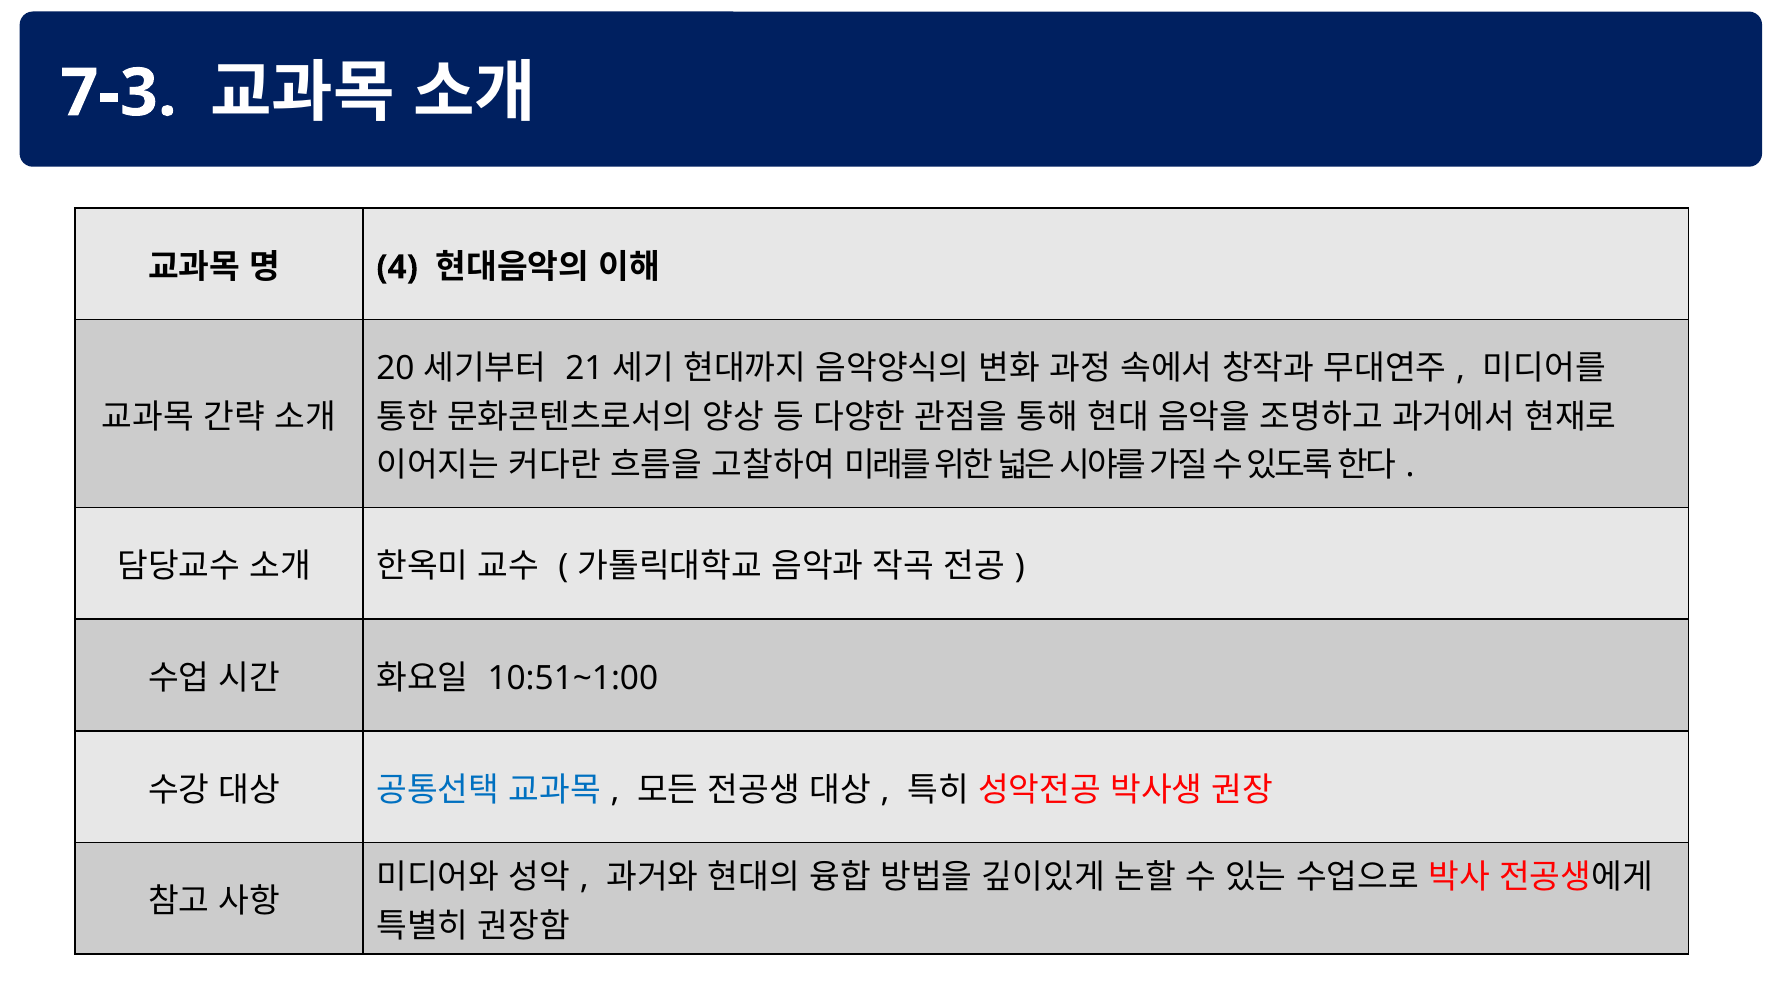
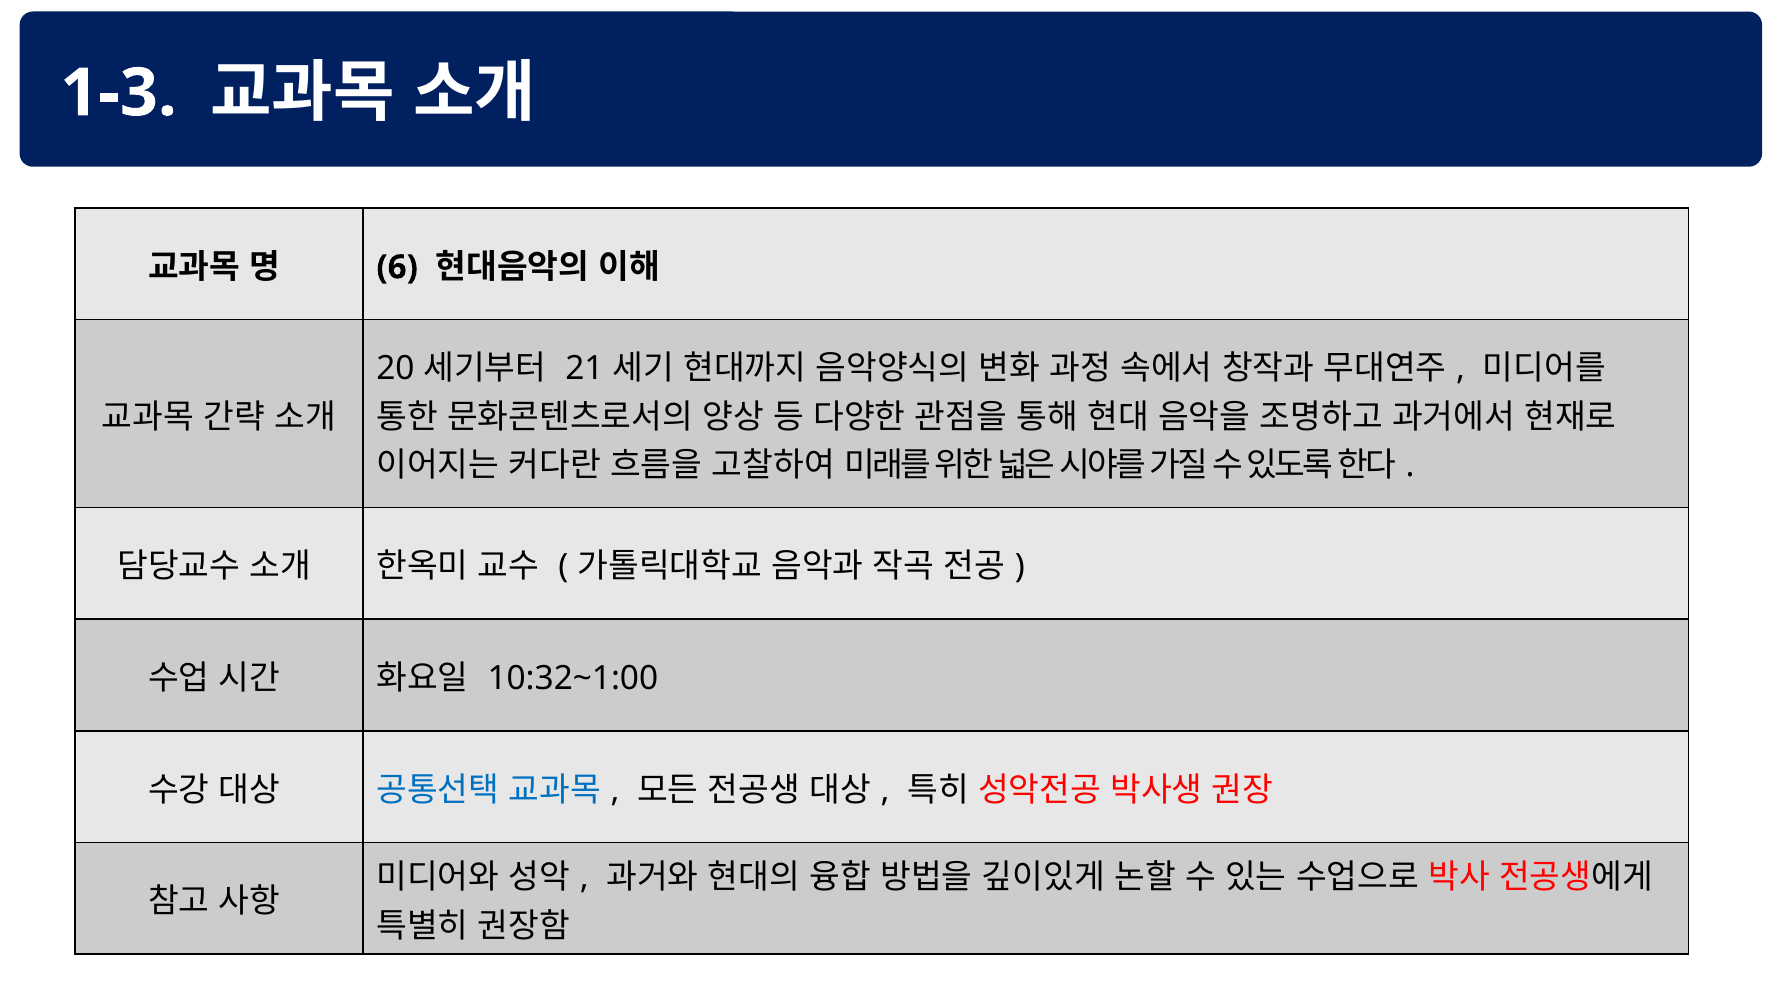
7-3: 7-3 -> 1-3 (119, 93)
4: 4 -> 6 (397, 267)
10:51~1:00: 10:51~1:00 -> 10:32~1:00 (573, 678)
